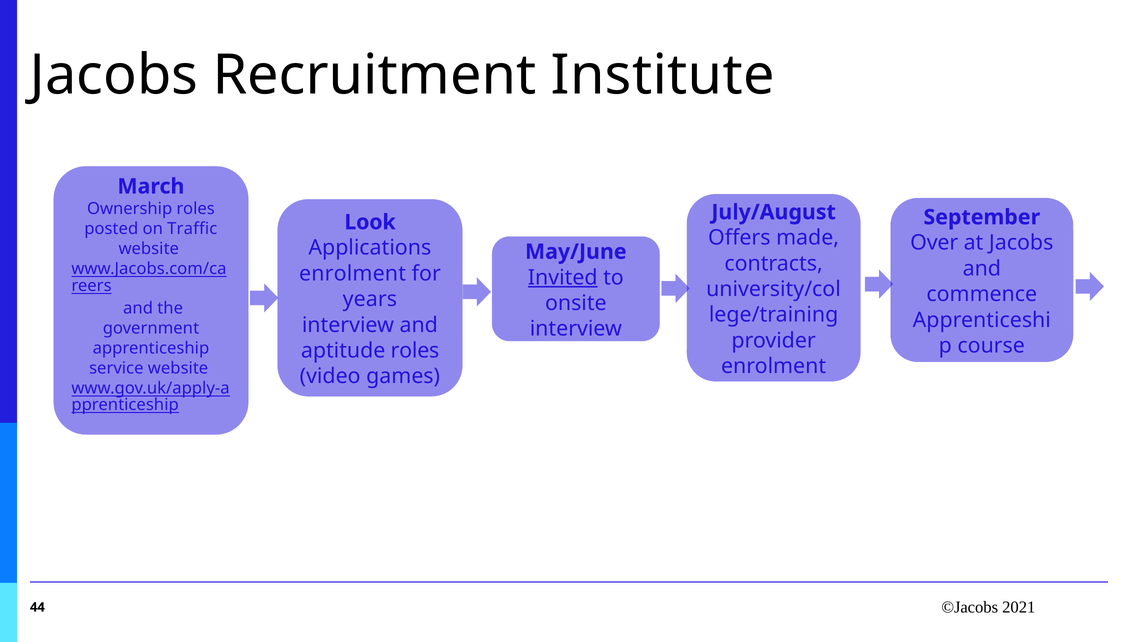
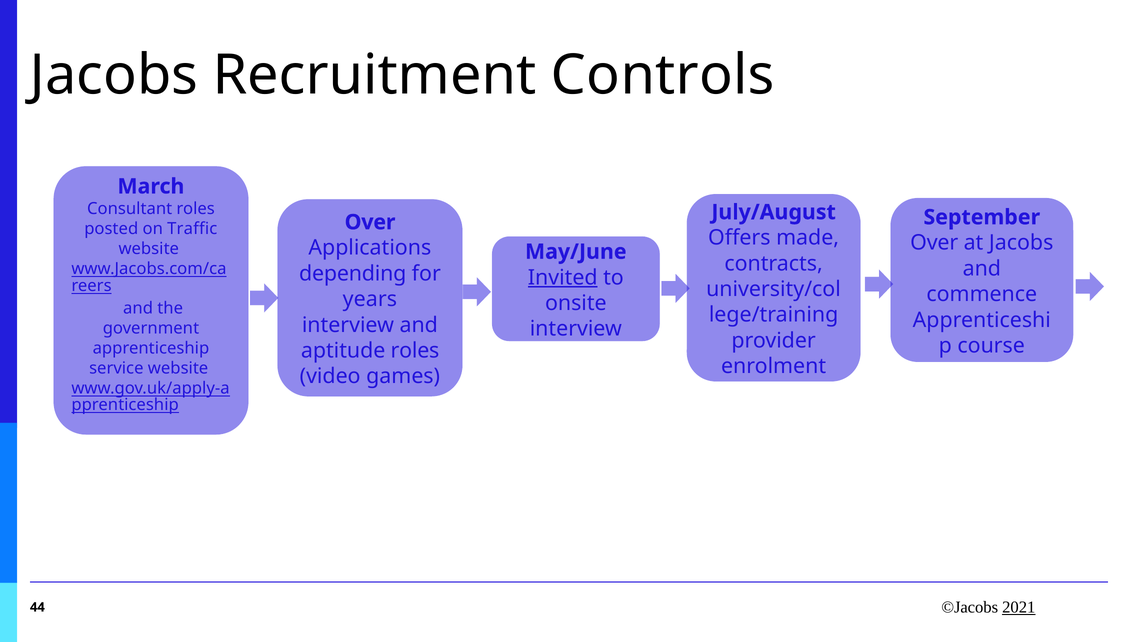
Institute: Institute -> Controls (663, 75)
Ownership: Ownership -> Consultant (130, 209)
Look: Look -> Over (370, 222)
enrolment: enrolment -> depending (353, 274)
2021 underline: none -> present (1019, 607)
